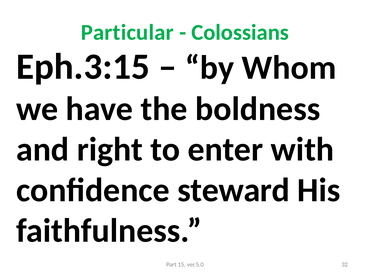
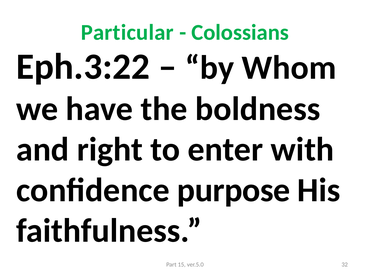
Eph.3:15: Eph.3:15 -> Eph.3:22 (83, 67)
steward: steward -> purpose (234, 190)
